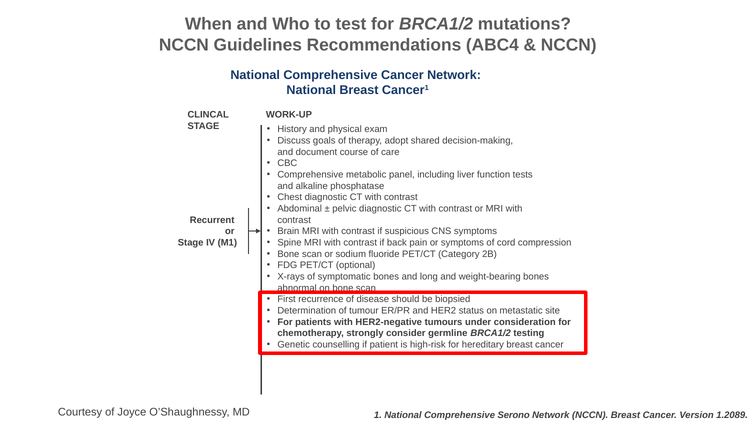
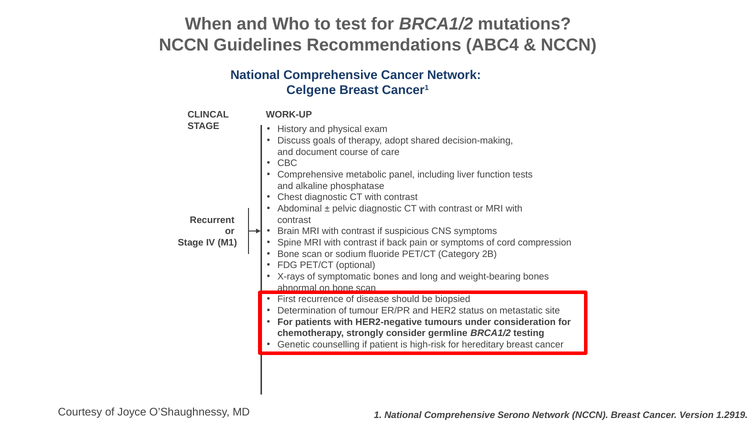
National: National -> Celgene (311, 90)
1.2089: 1.2089 -> 1.2919 (732, 415)
